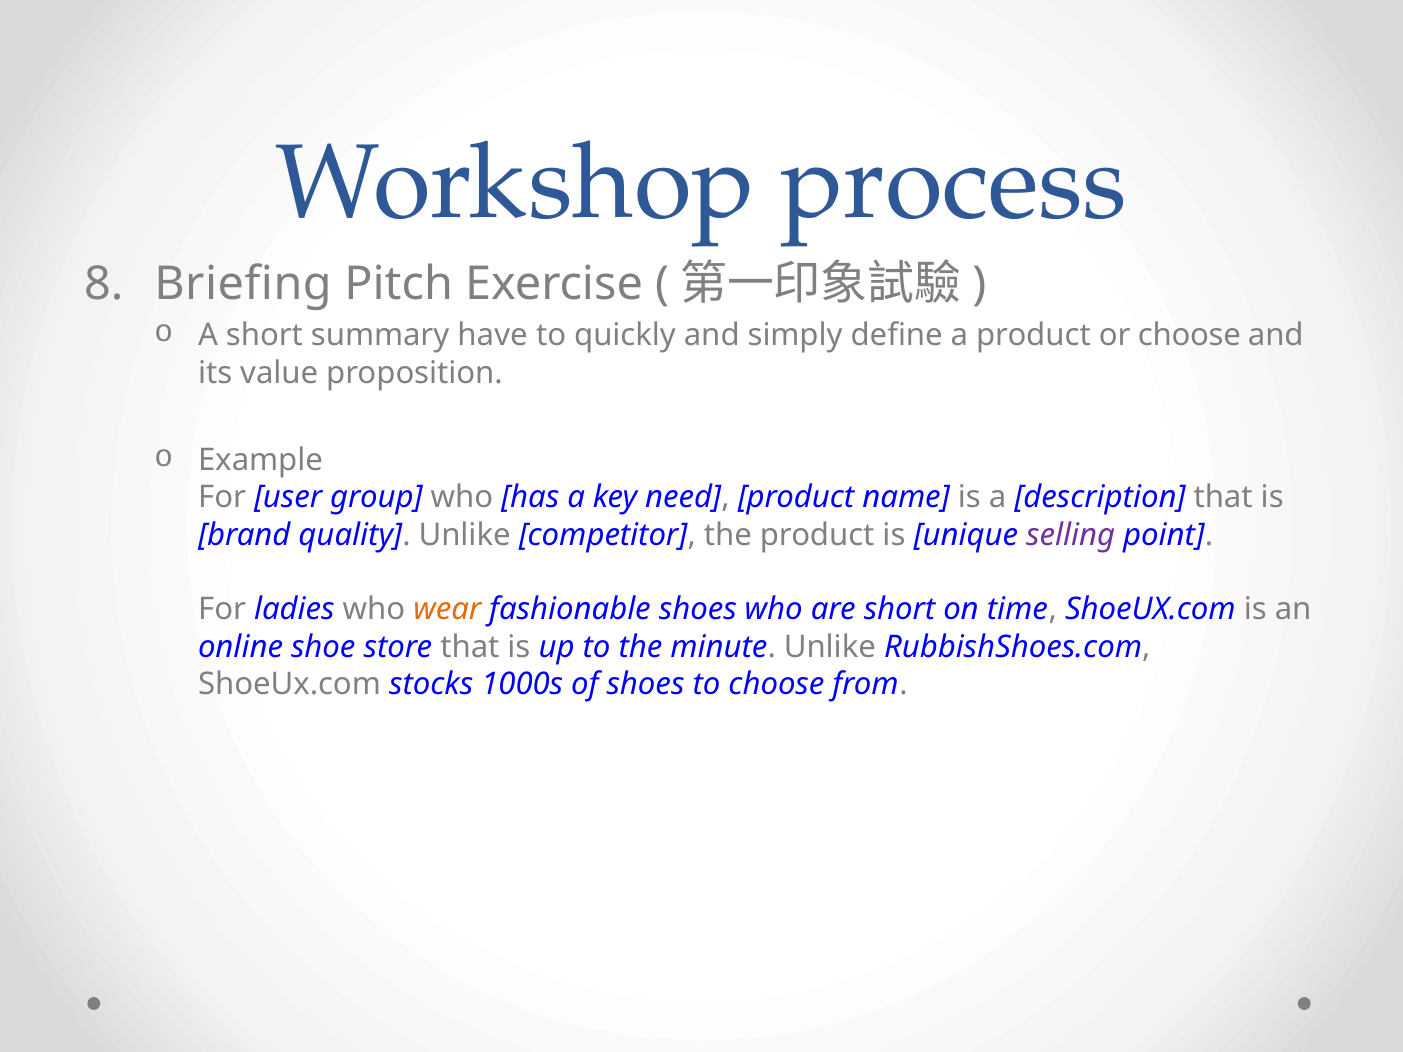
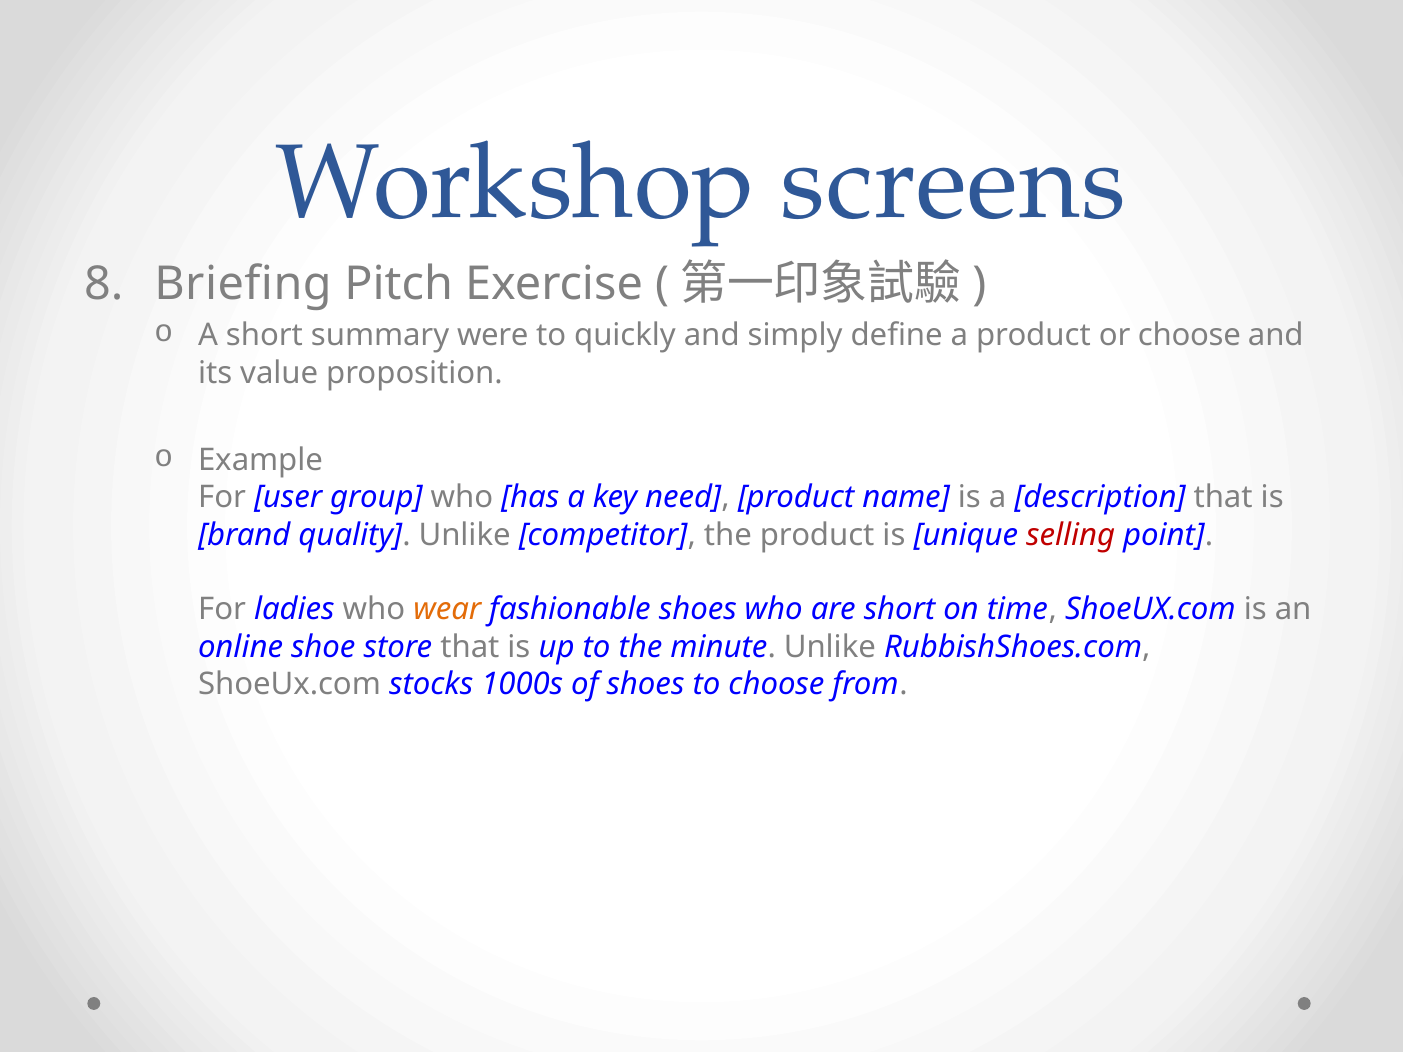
process: process -> screens (954, 183)
have: have -> were (493, 336)
selling colour: purple -> red (1071, 535)
